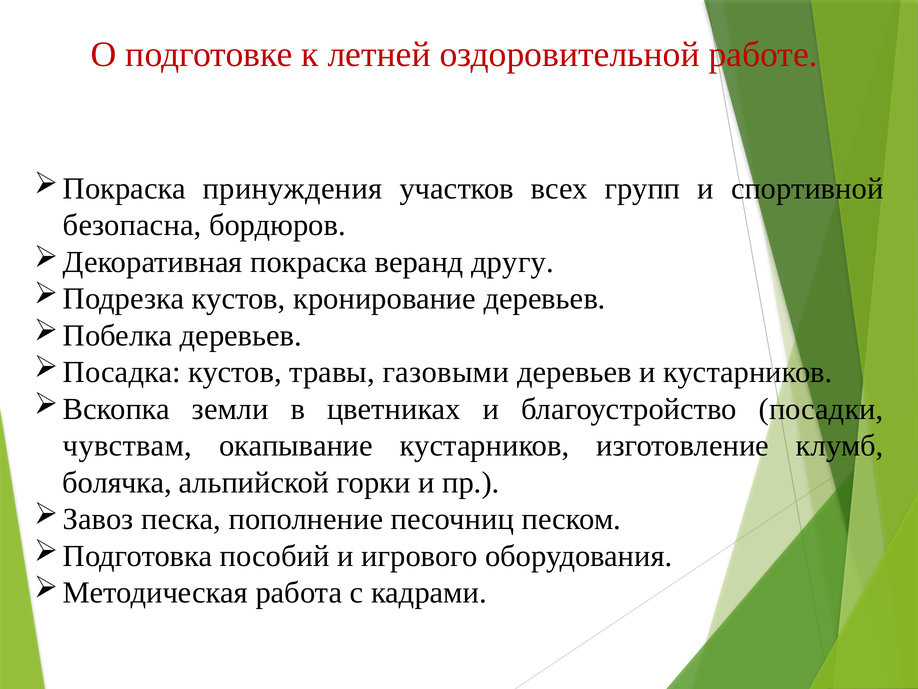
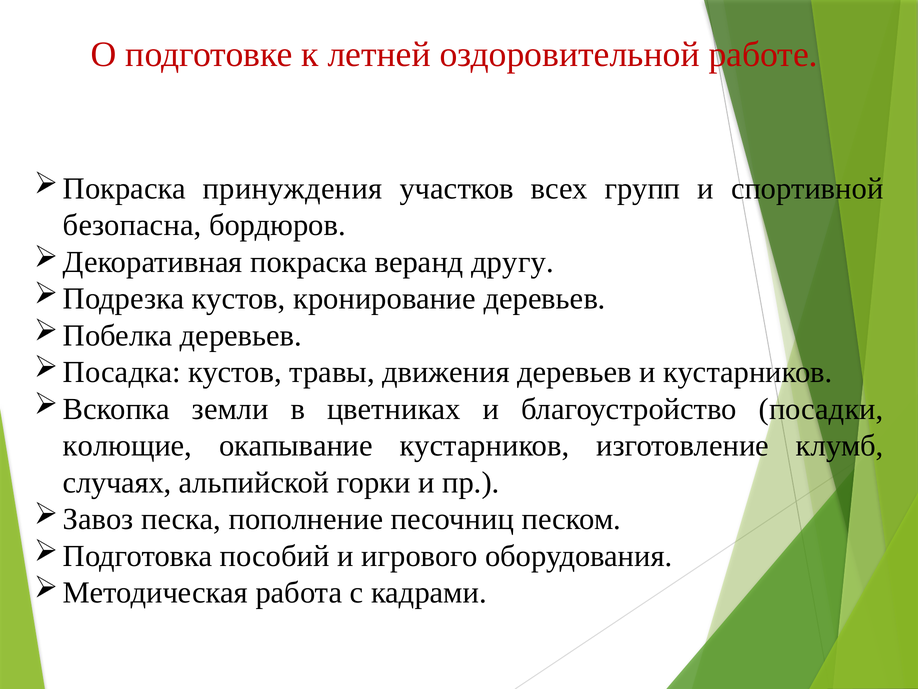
газовыми: газовыми -> движения (446, 372)
чувствам: чувствам -> колющие (128, 446)
болячка: болячка -> случаях (117, 482)
